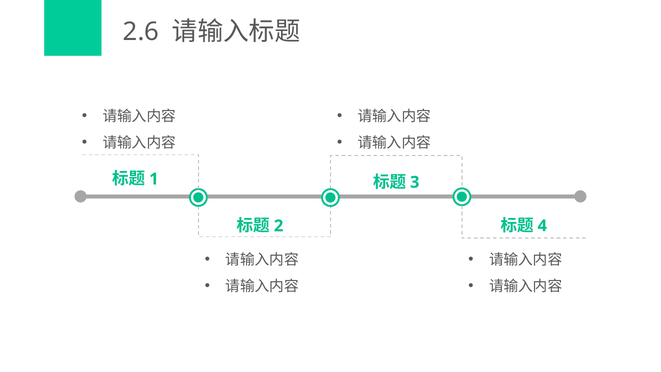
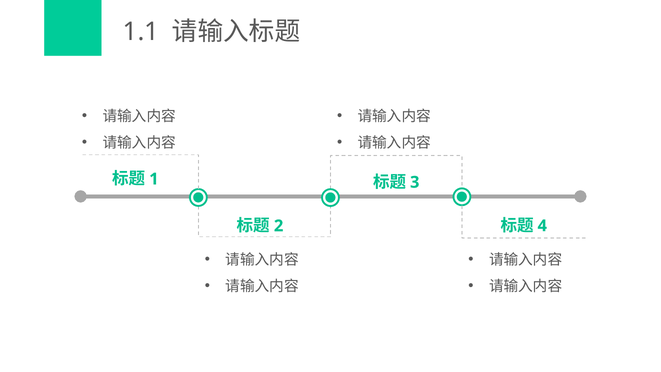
2.6: 2.6 -> 1.1 (141, 32)
